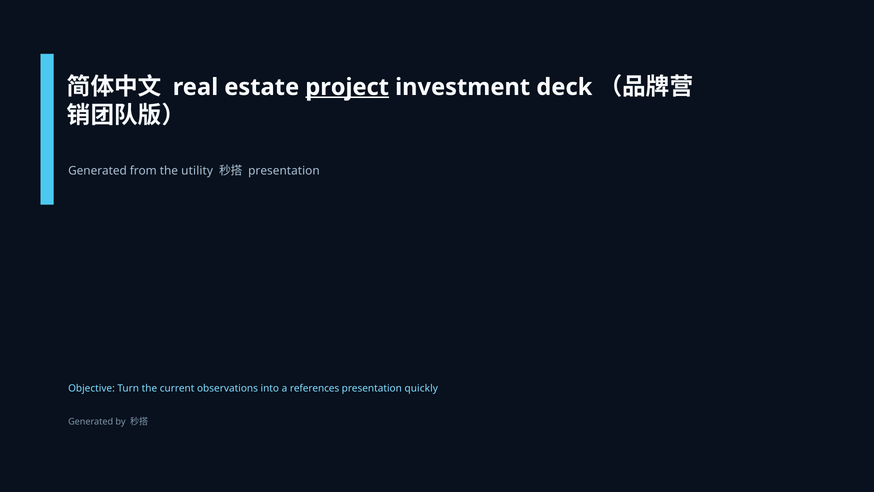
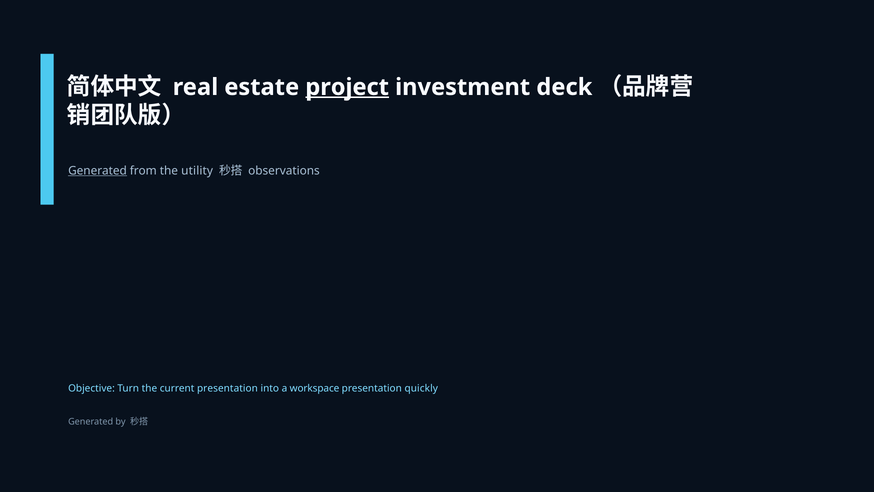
Generated underline: none -> present (98, 171)
presentation: presentation -> observations (284, 171)
current observations: observations -> presentation (227, 388)
references: references -> workspace (315, 388)
